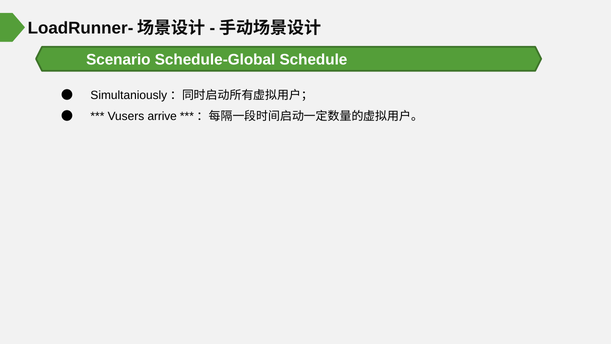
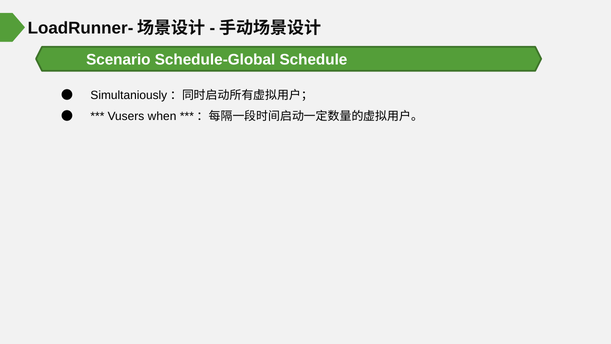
arrive: arrive -> when (162, 116)
